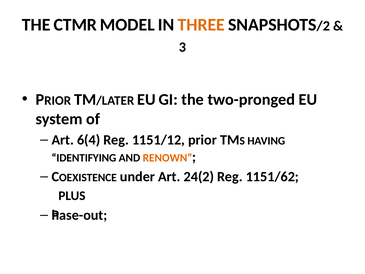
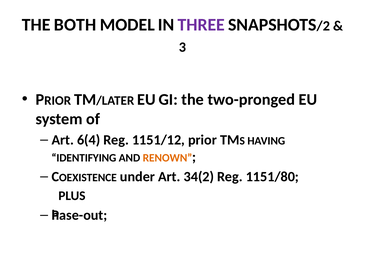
CTMR: CTMR -> BOTH (75, 25)
THREE colour: orange -> purple (201, 25)
24(2: 24(2 -> 34(2 (199, 177)
1151/62: 1151/62 -> 1151/80 (272, 177)
